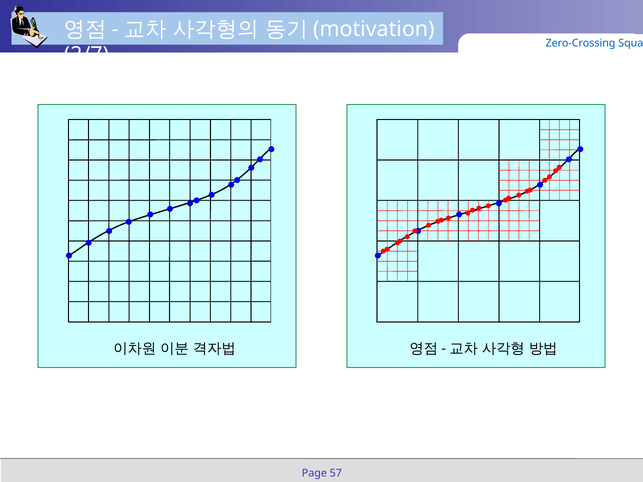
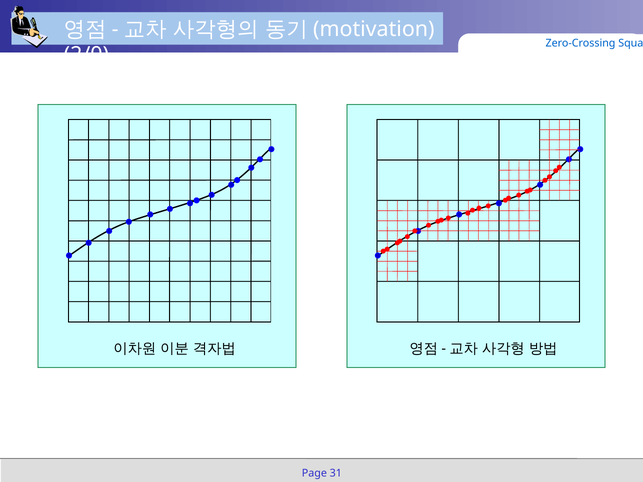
2/7: 2/7 -> 2/0 (86, 55)
57: 57 -> 31 (336, 473)
